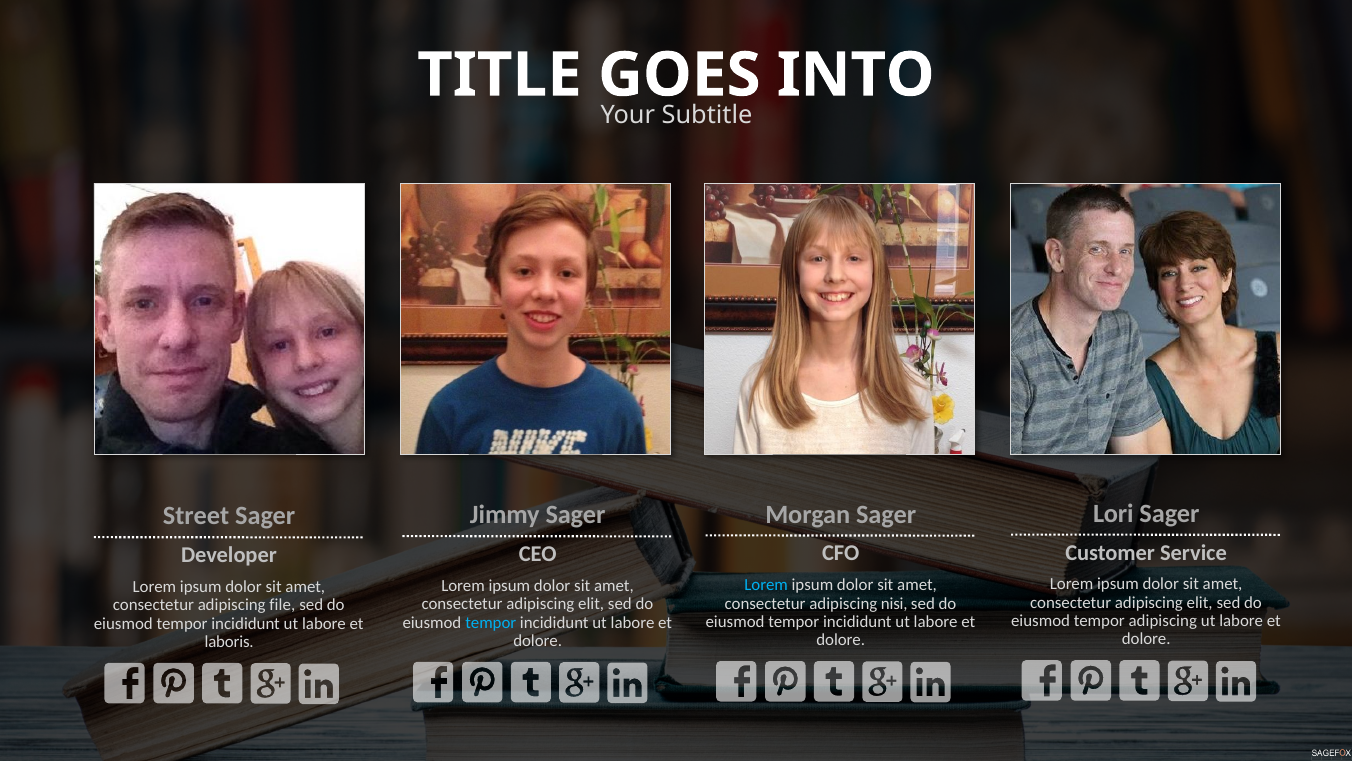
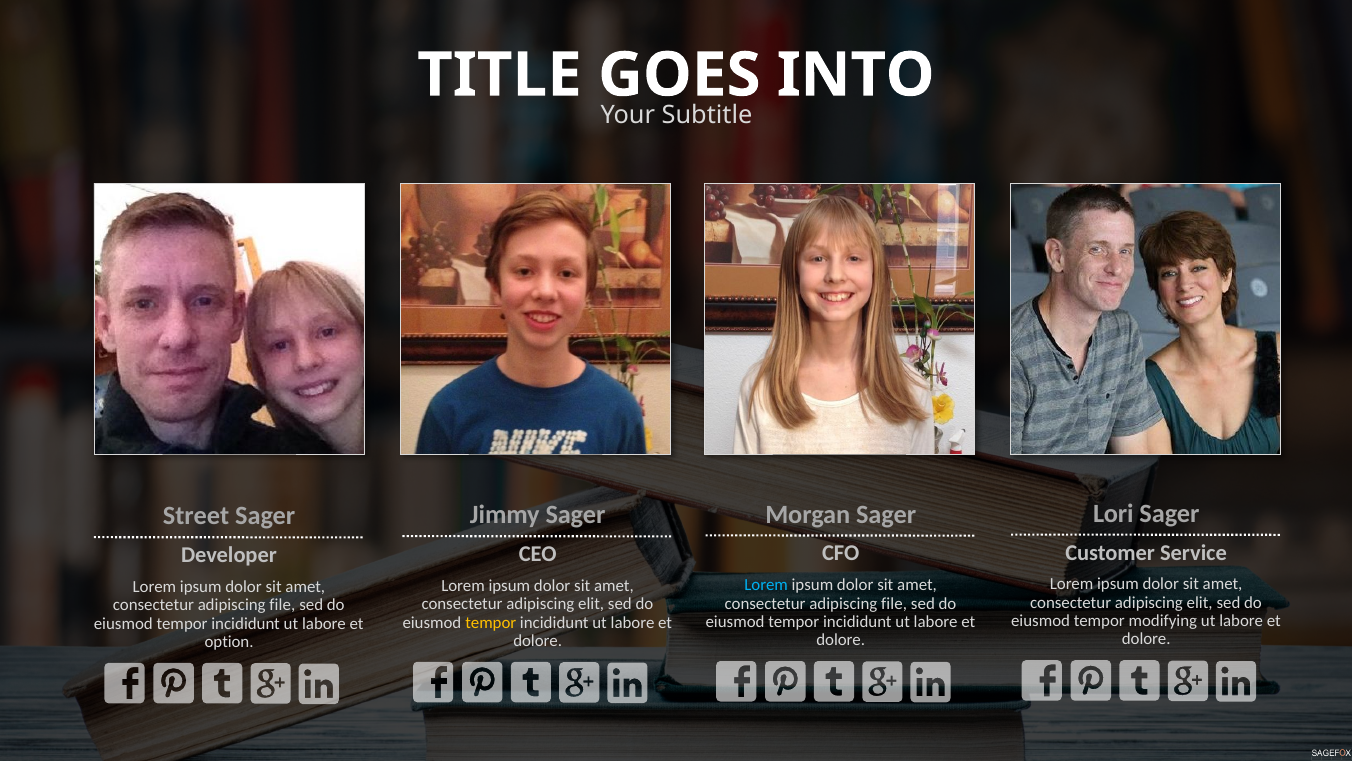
nisi: nisi -> file (894, 603)
tempor adipiscing: adipiscing -> modifying (1163, 620)
tempor colour: light blue -> yellow (491, 622)
laboris: laboris -> option (229, 641)
